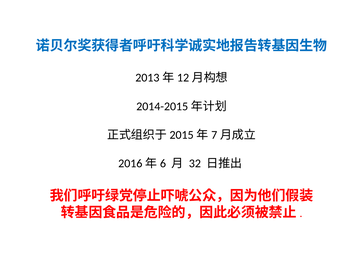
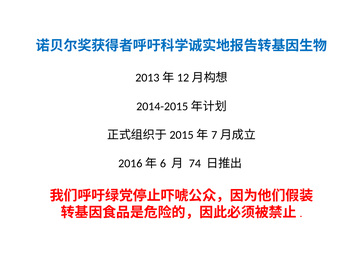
32: 32 -> 74 (195, 163)
